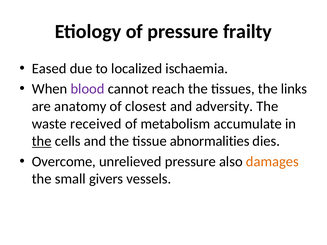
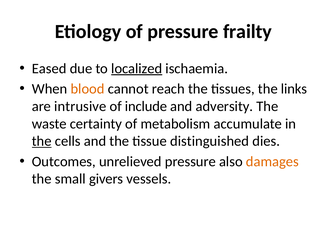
localized underline: none -> present (137, 69)
blood colour: purple -> orange (88, 89)
anatomy: anatomy -> intrusive (80, 106)
closest: closest -> include (146, 106)
received: received -> certainty (96, 124)
abnormalities: abnormalities -> distinguished (210, 141)
Overcome: Overcome -> Outcomes (64, 162)
